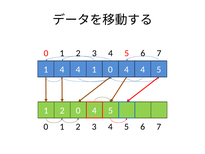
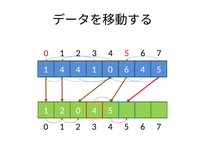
0 4: 4 -> 6 (127, 69)
